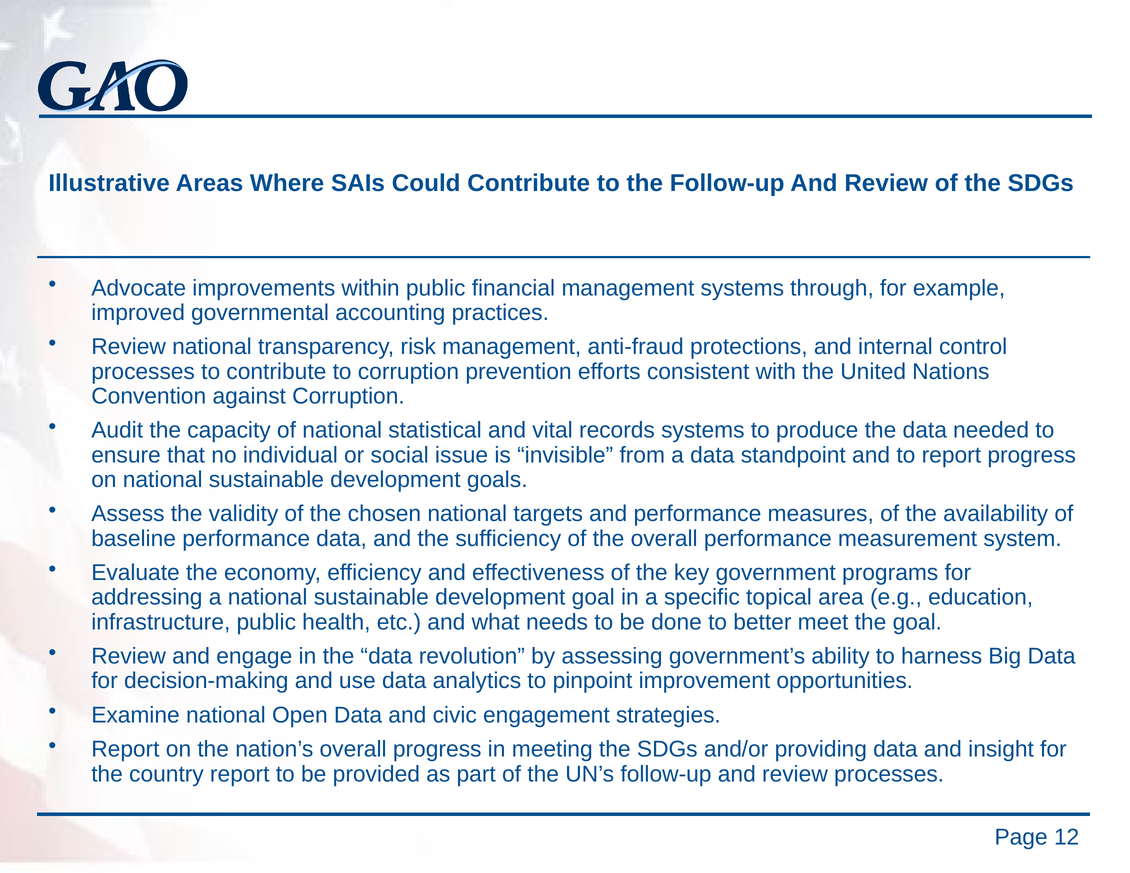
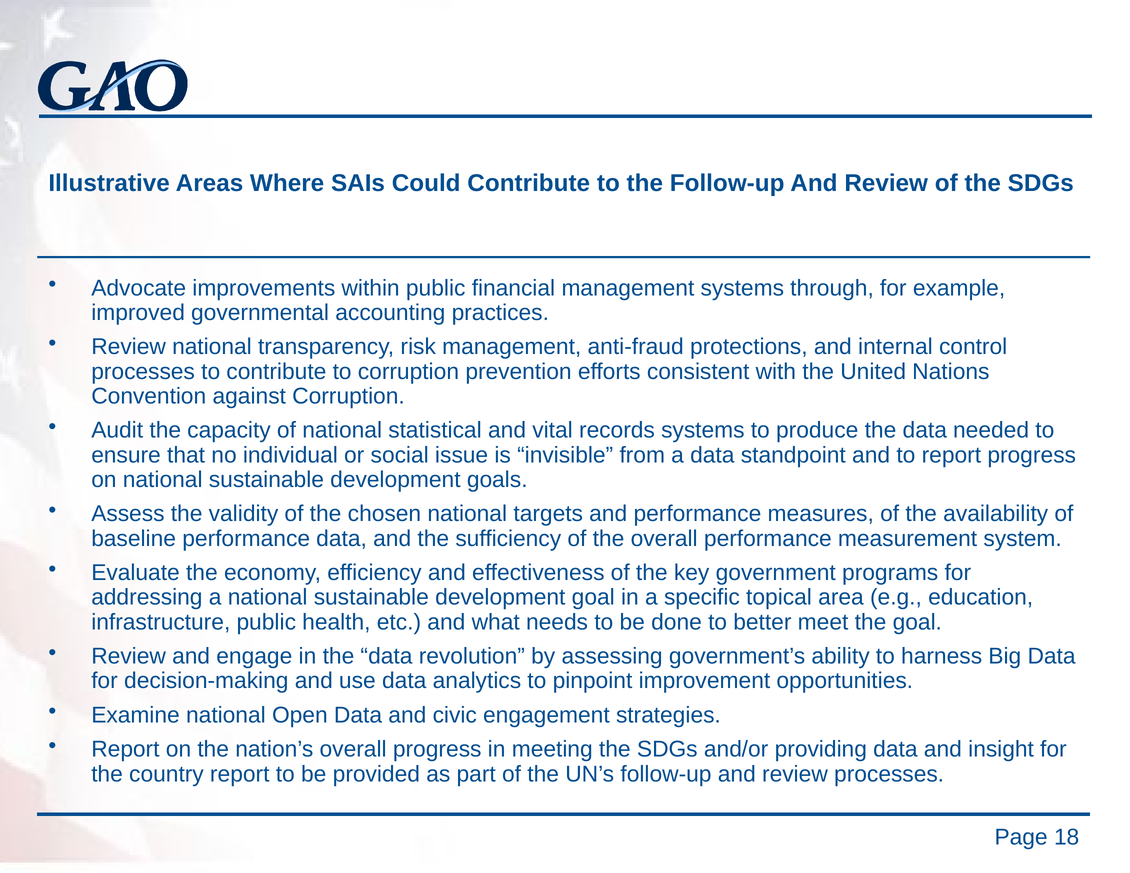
12: 12 -> 18 (1067, 837)
